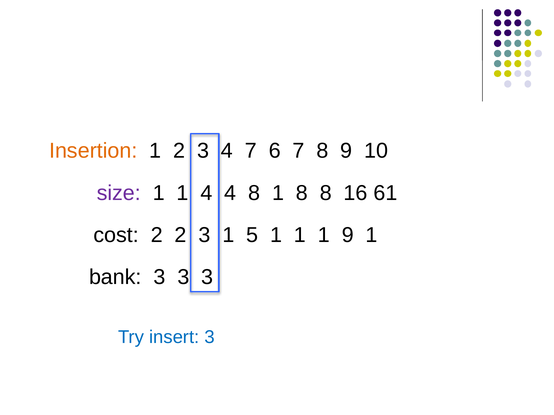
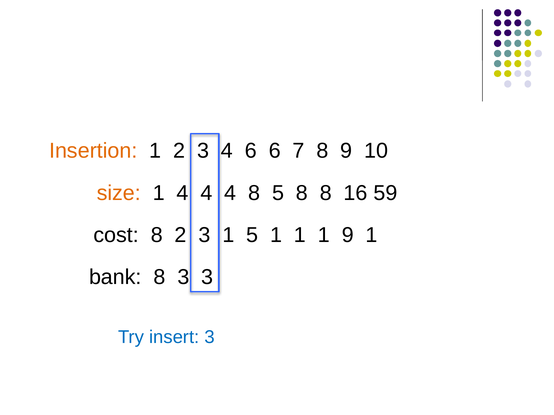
4 7: 7 -> 6 (251, 151)
size colour: purple -> orange (119, 193)
1: 1 -> 4 (183, 193)
8 1: 1 -> 5 (278, 193)
61: 61 -> 59 (386, 193)
cost 2: 2 -> 8 (157, 235)
bank 3: 3 -> 8 (159, 278)
